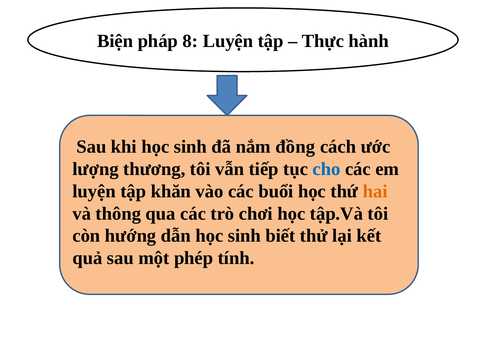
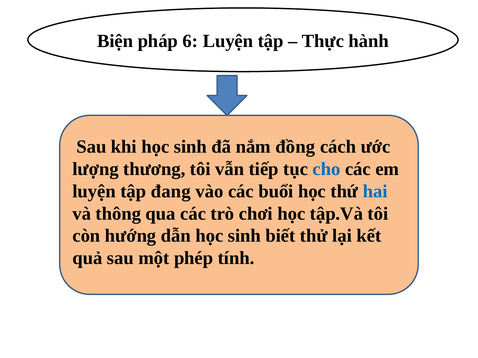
8: 8 -> 6 (190, 41)
khăn: khăn -> đang (171, 192)
hai colour: orange -> blue (375, 192)
